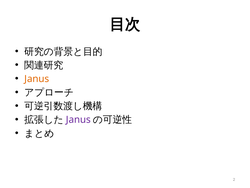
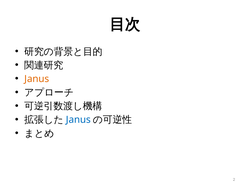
Janus colour: purple -> blue (78, 119)
